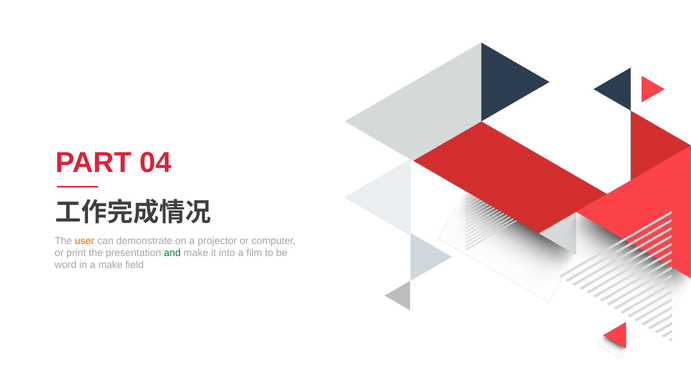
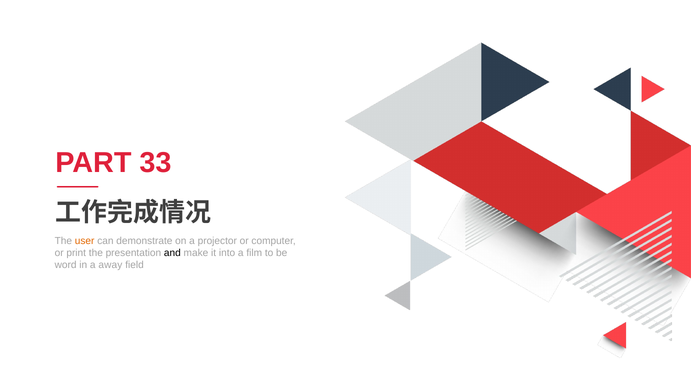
04: 04 -> 33 (155, 162)
and colour: green -> black (172, 253)
a make: make -> away (110, 265)
